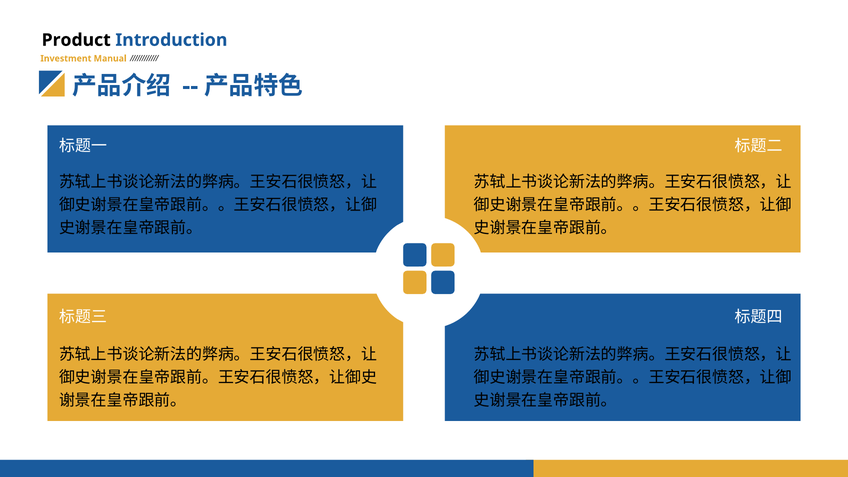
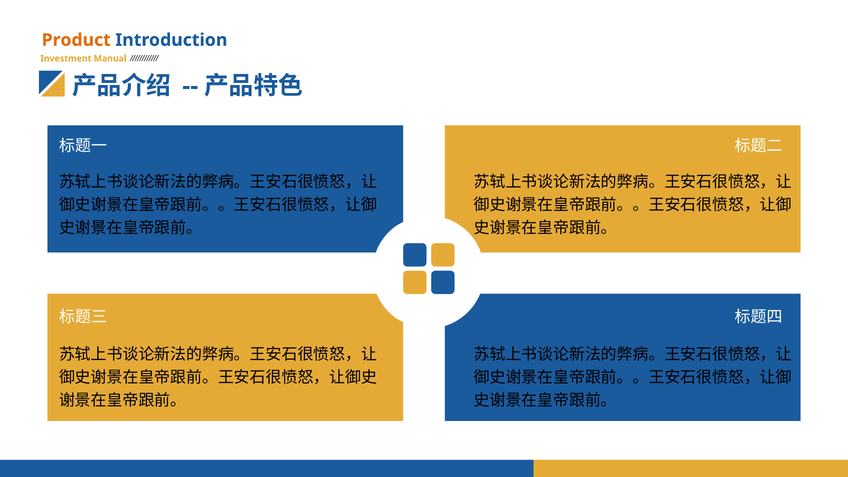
Product colour: black -> orange (76, 40)
